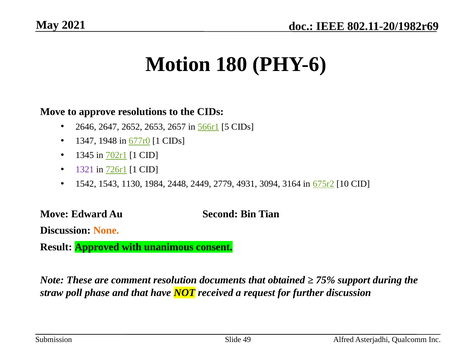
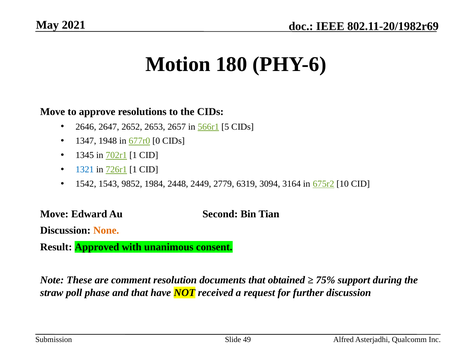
677r0 1: 1 -> 0 (156, 141)
1321 colour: purple -> blue (85, 170)
1130: 1130 -> 9852 (132, 184)
4931: 4931 -> 6319 (247, 184)
